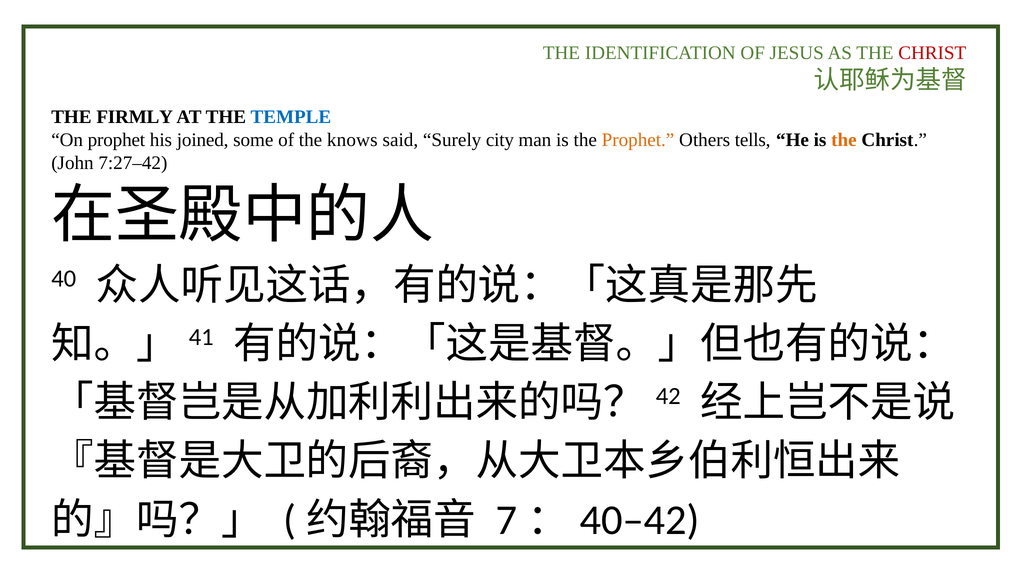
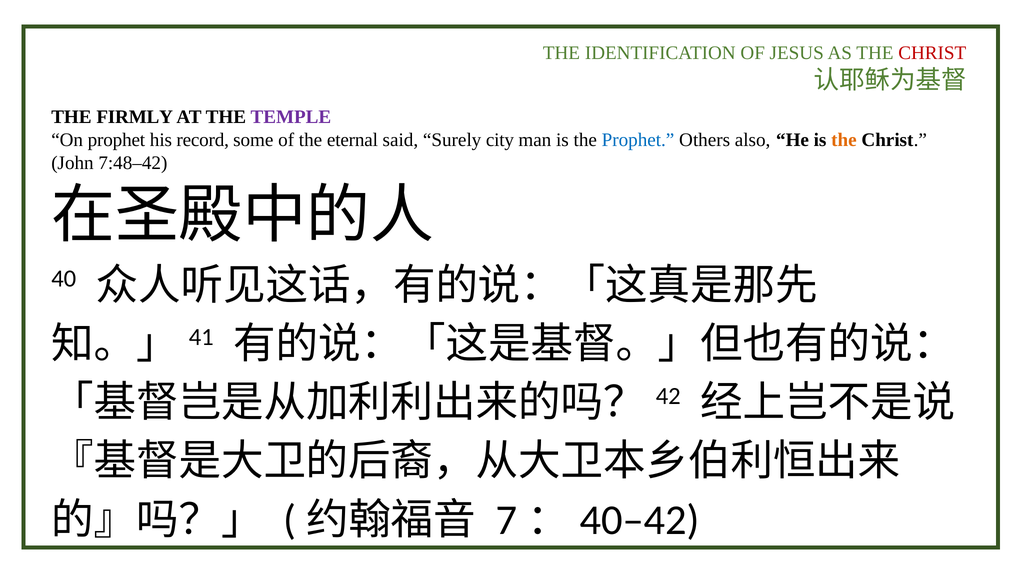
TEMPLE colour: blue -> purple (291, 117)
joined: joined -> record (203, 140)
knows: knows -> eternal (352, 140)
Prophet colour: orange -> blue (638, 140)
tells: tells -> also (753, 140)
7:27–42: 7:27–42 -> 7:48–42 (133, 163)
